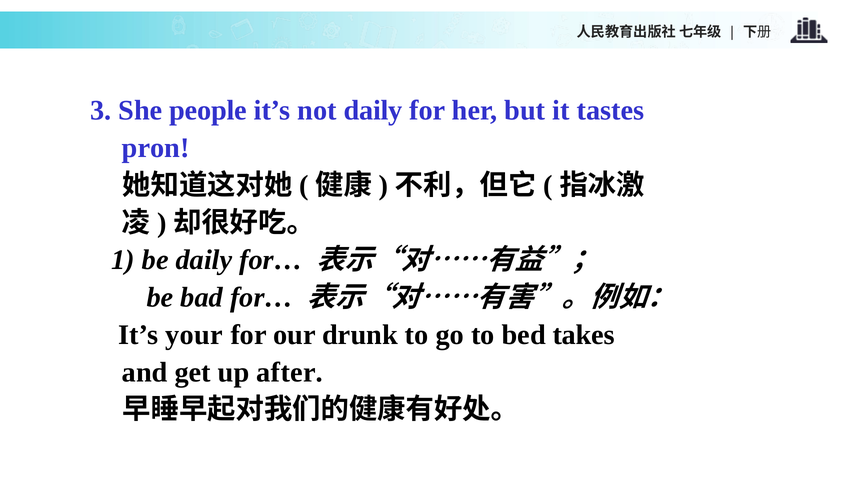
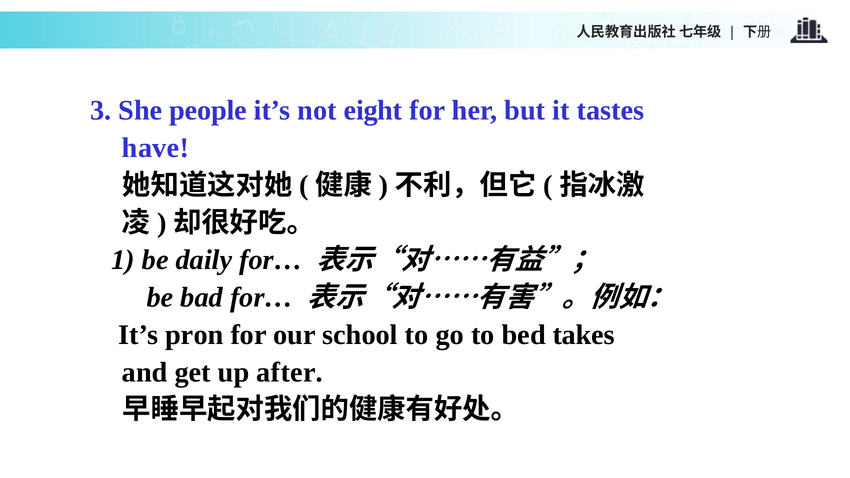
not daily: daily -> eight (373, 111)
pron: pron -> have (156, 148)
your: your -> pron (194, 335)
drunk: drunk -> school (360, 335)
